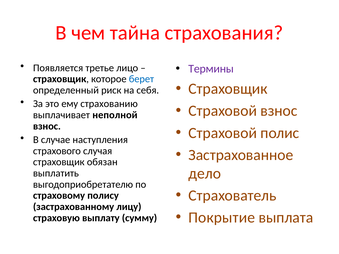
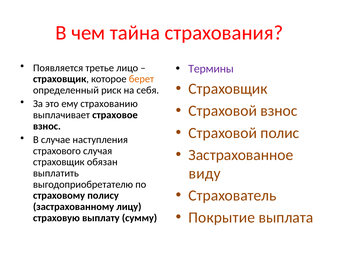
берет colour: blue -> orange (141, 79)
неполной: неполной -> страховое (115, 115)
дело: дело -> виду (205, 174)
